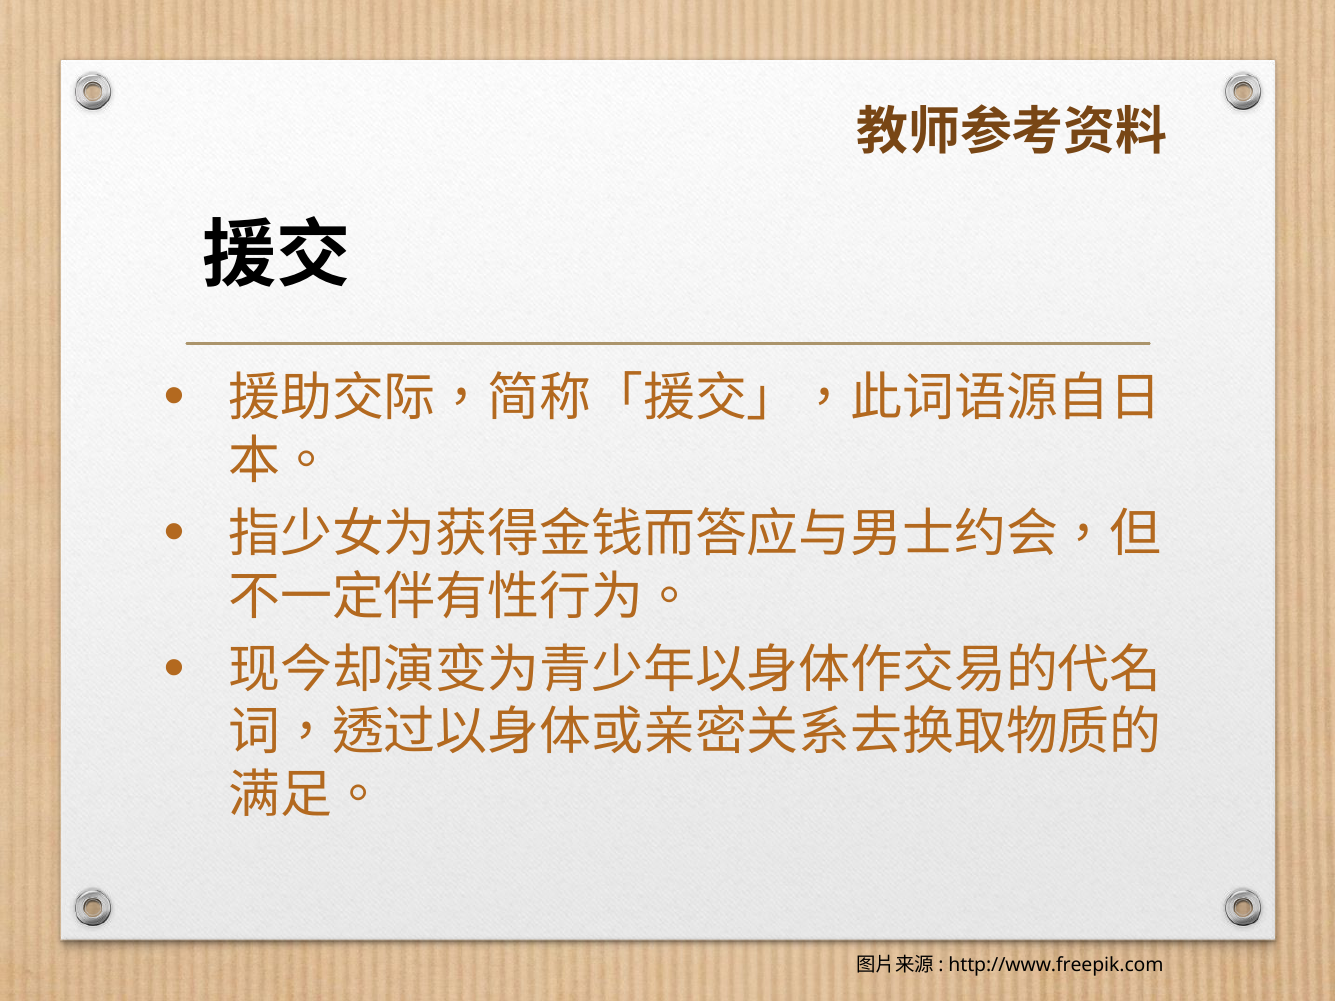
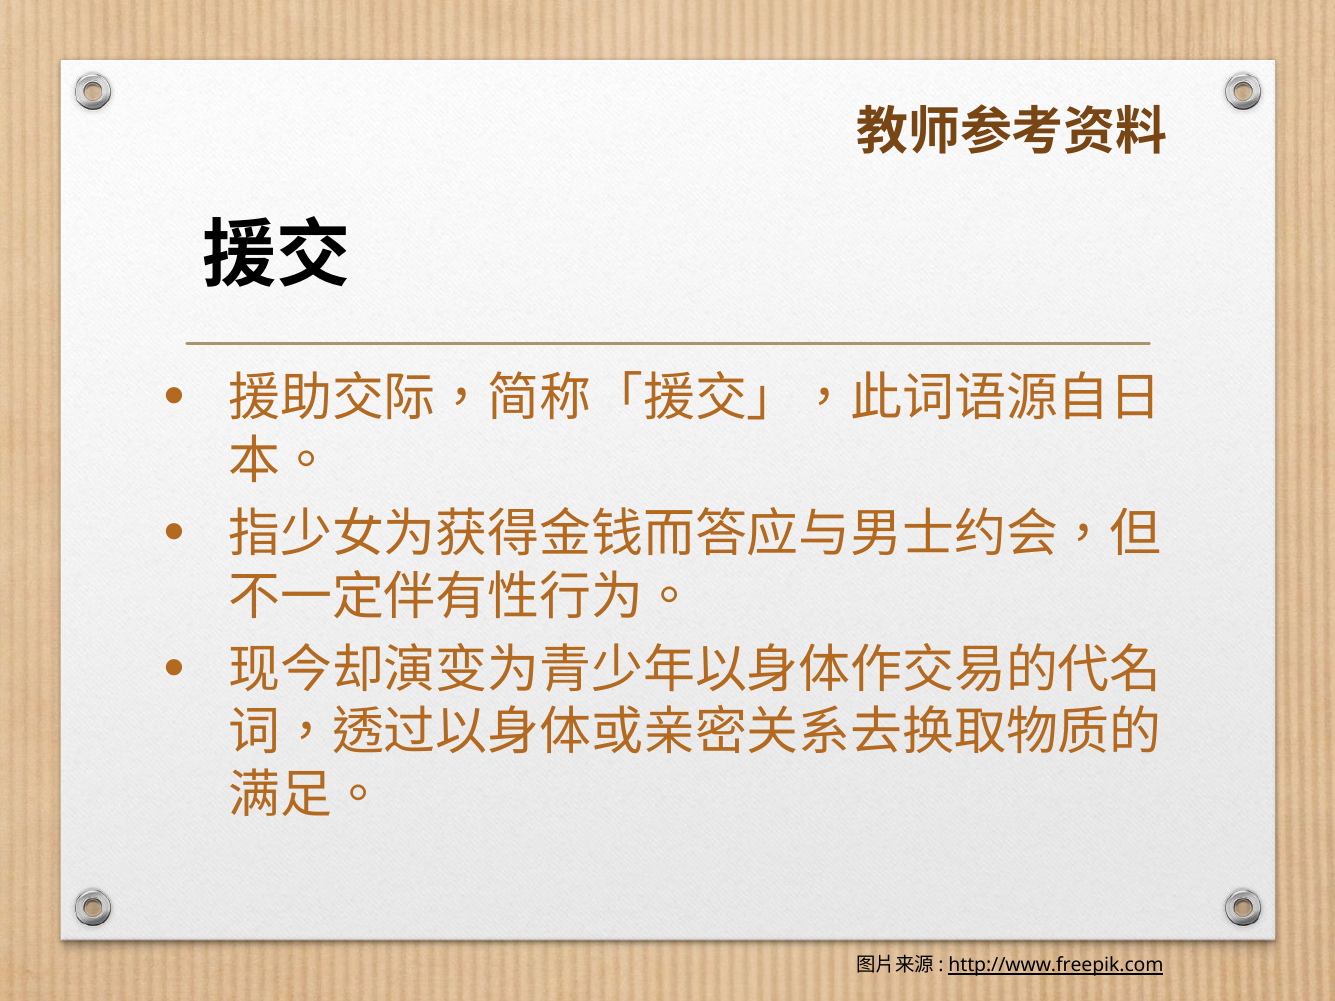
http://www.freepik.com underline: none -> present (1056, 966)
